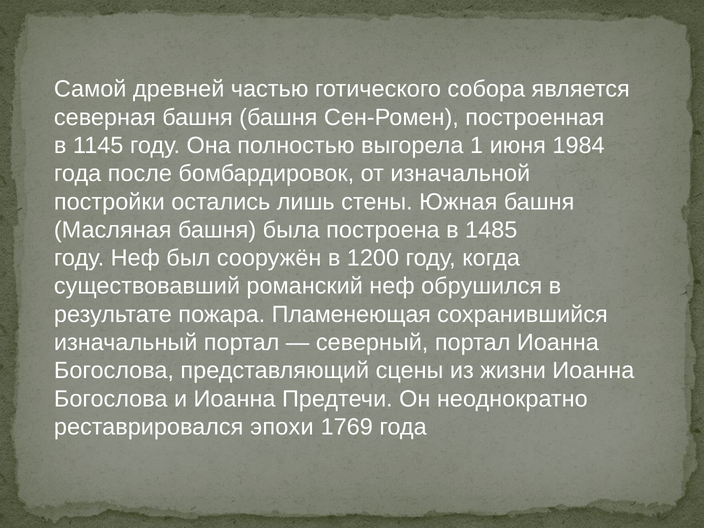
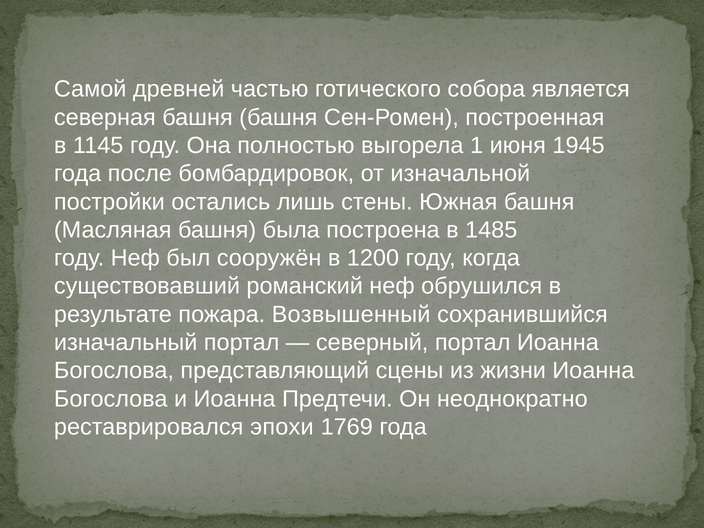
1984: 1984 -> 1945 (579, 145)
Пламенеющая: Пламенеющая -> Возвышенный (351, 314)
